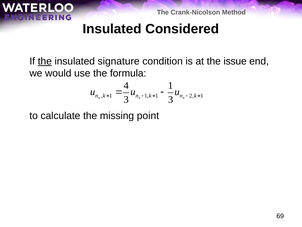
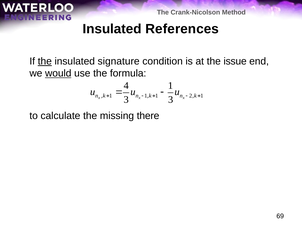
Considered: Considered -> References (182, 29)
would underline: none -> present (58, 73)
point: point -> there (148, 115)
